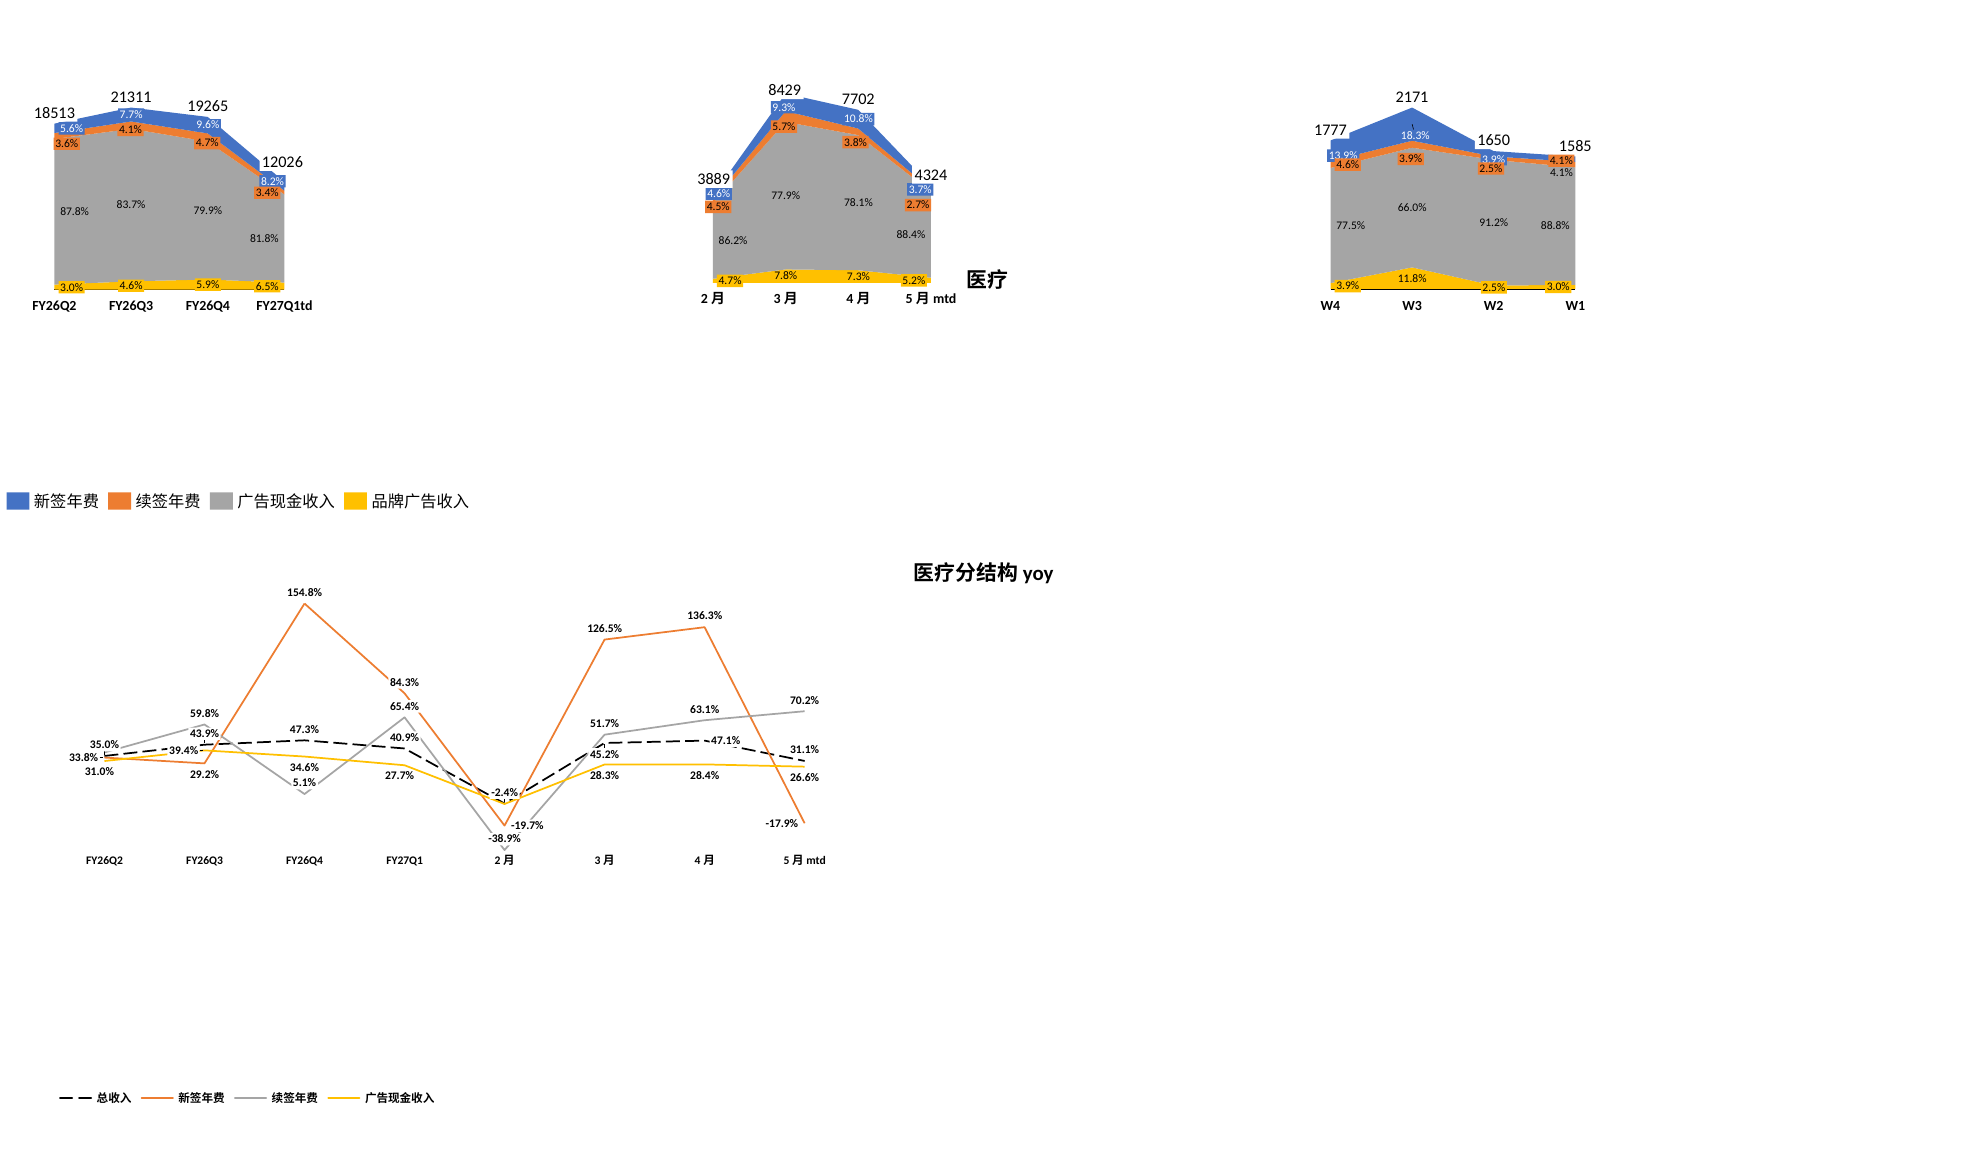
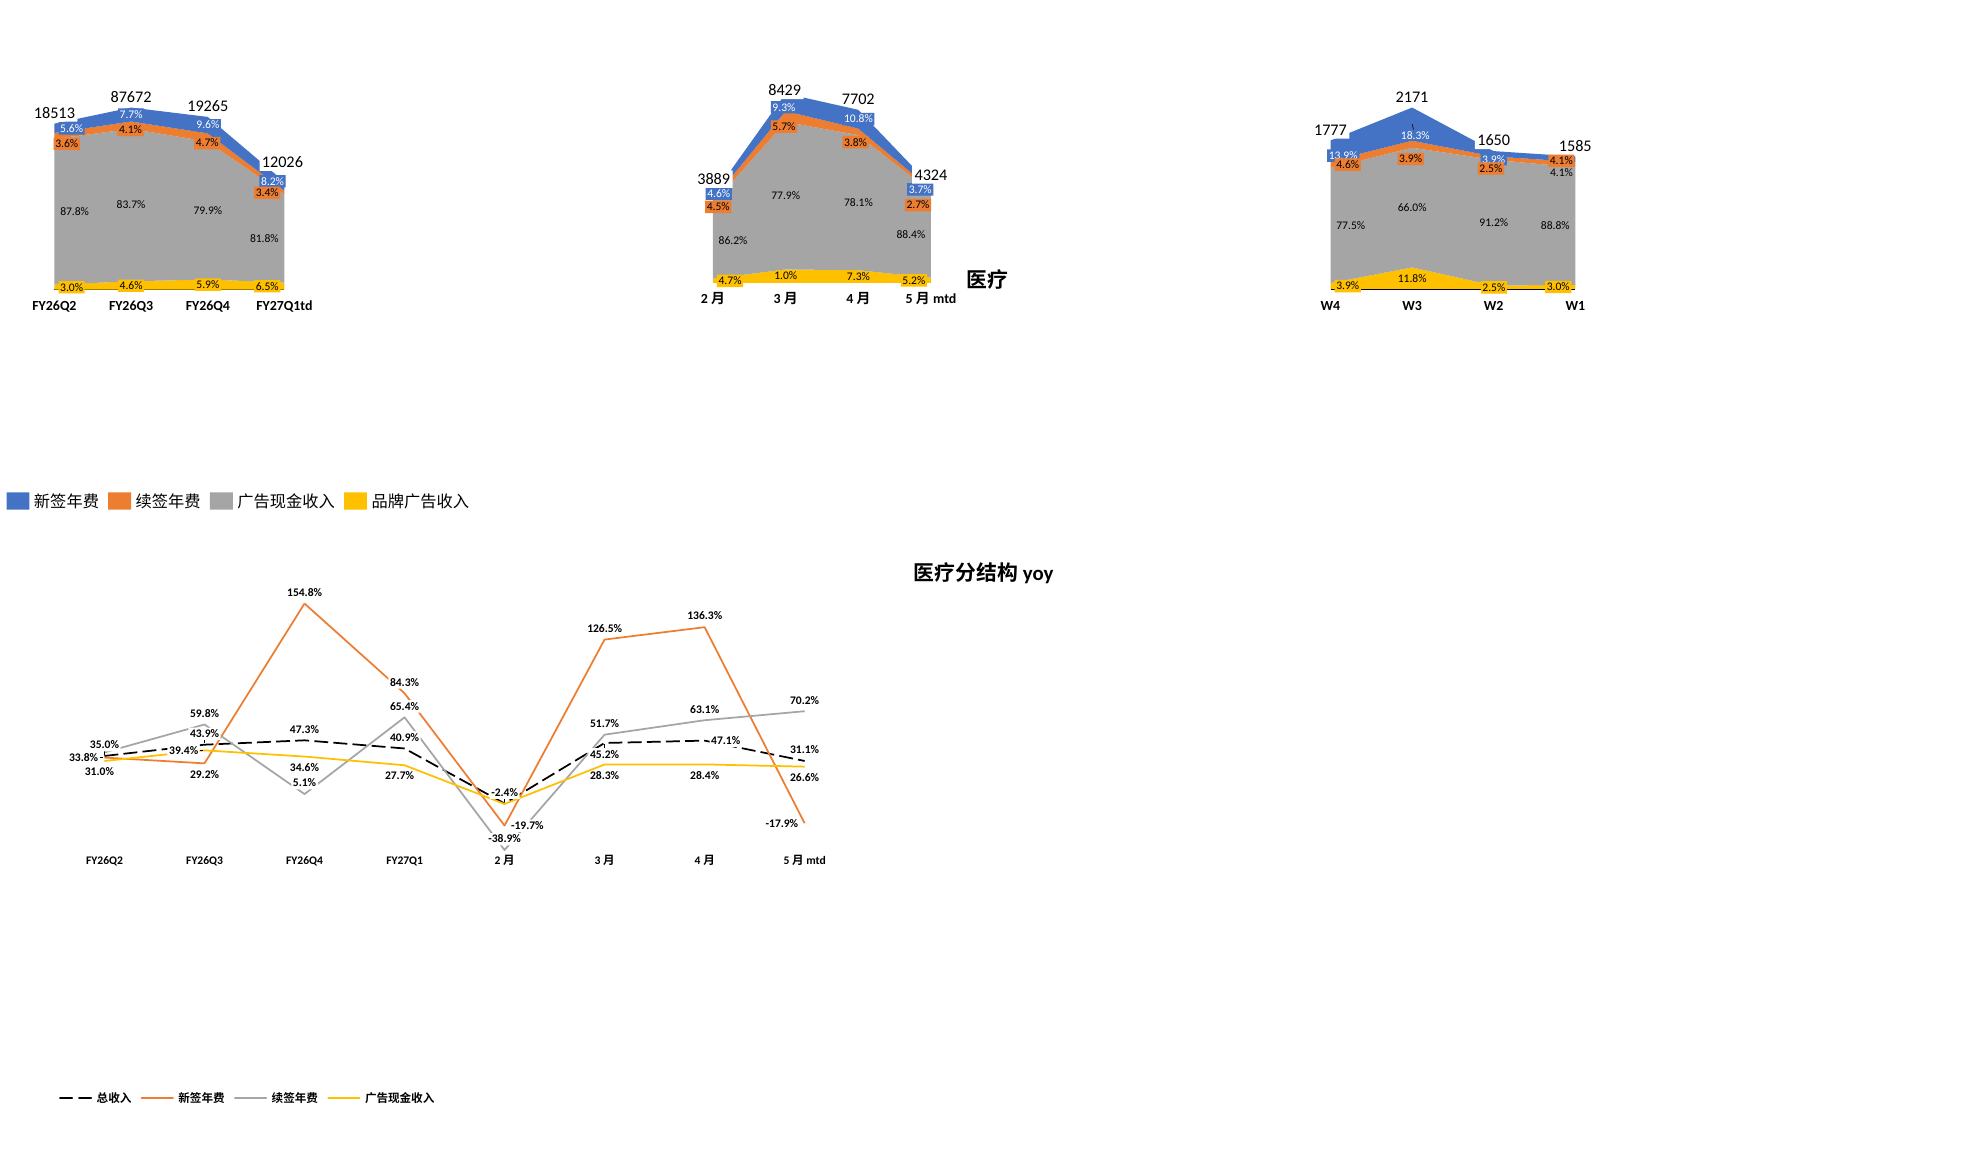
21311: 21311 -> 87672 (131, 97)
7.8%: 7.8% -> 1.0% (786, 276)
